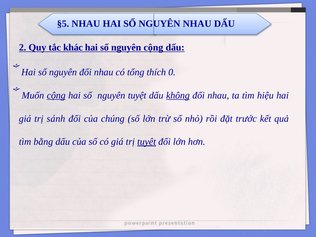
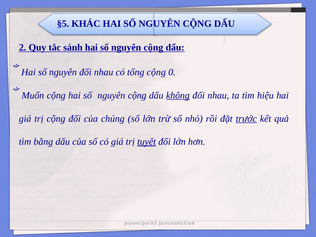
§5 NHAU: NHAU -> KHÁC (86, 24)
NHAU: NHAU -> CỘNG (197, 24)
khác: khác -> sánh (73, 48)
tổng thích: thích -> cộng (156, 72)
cộng underline: present -> none (56, 95)
tuyệt: tuyệt -> cộng (137, 95)
trị sánh: sánh -> cộng (56, 119)
trước underline: none -> present (246, 119)
